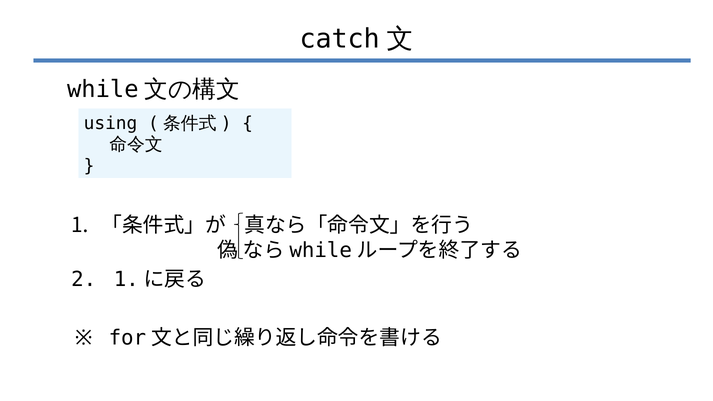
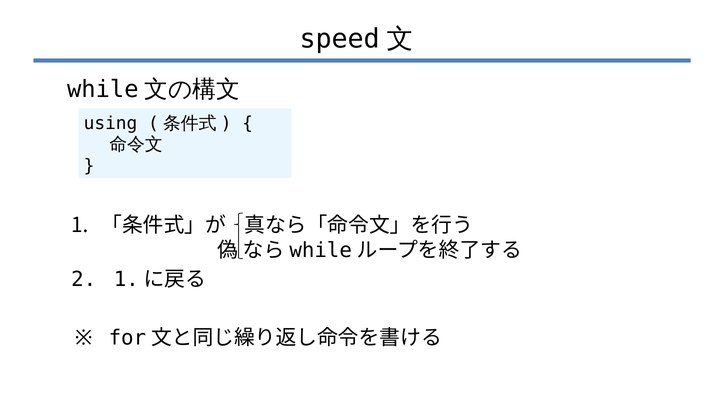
catch: catch -> speed (340, 39)
